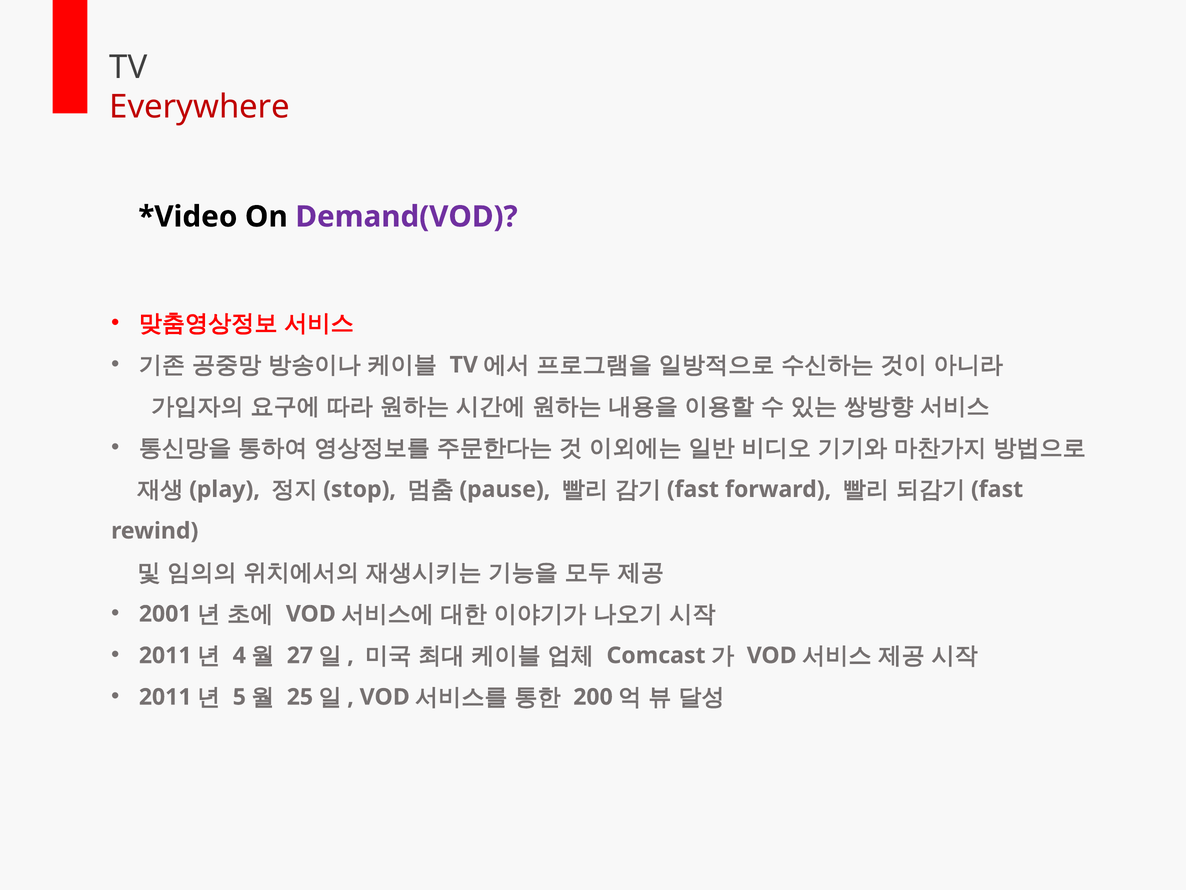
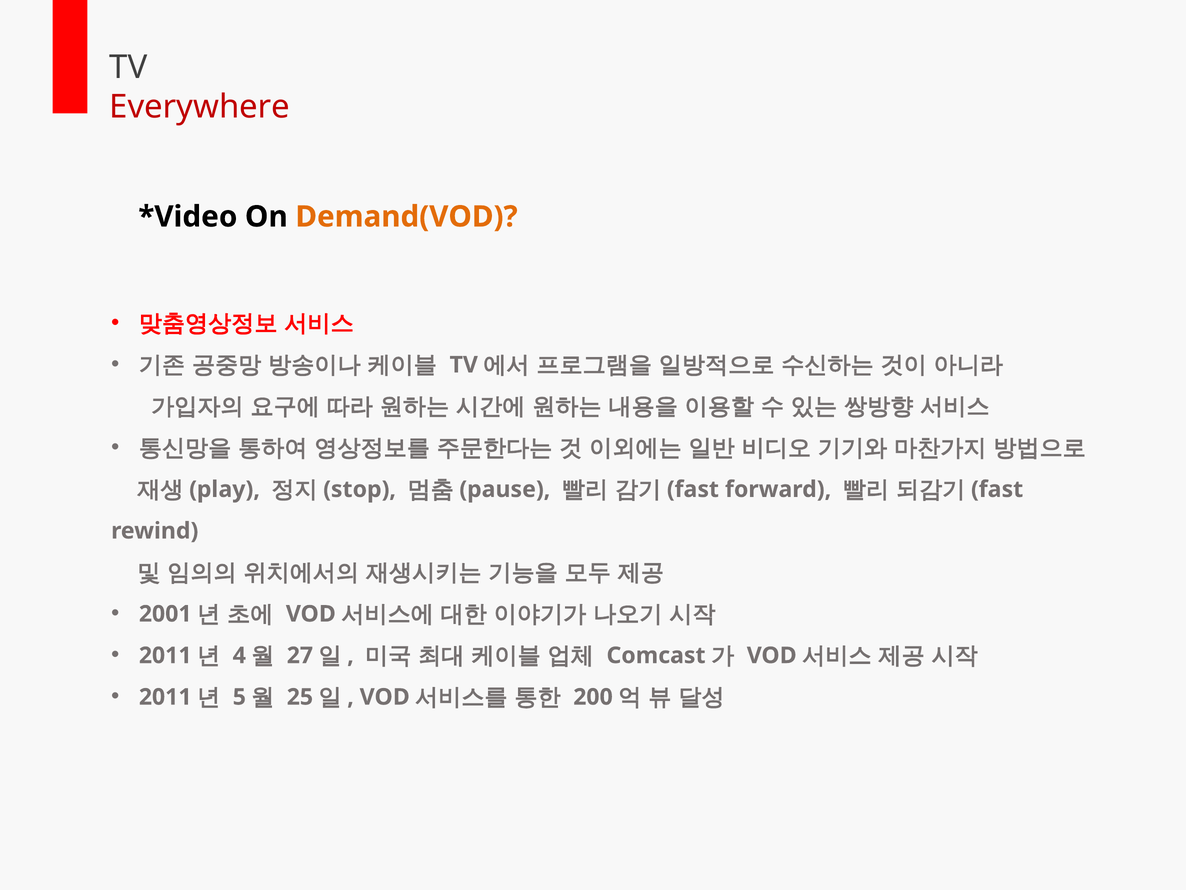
Demand(VOD colour: purple -> orange (406, 217)
